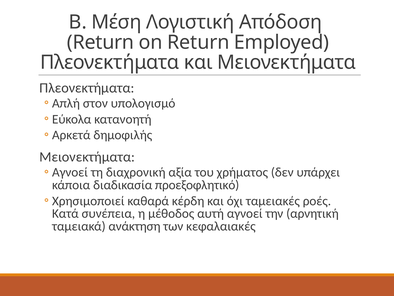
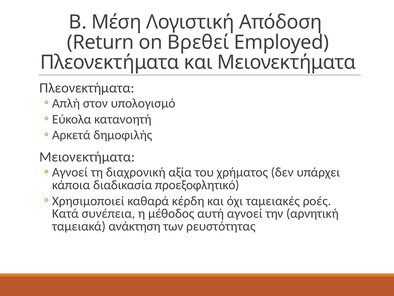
on Return: Return -> Βρεθεί (198, 42)
κεφαλαιακές: κεφαλαιακές -> ρευστότητας (221, 226)
